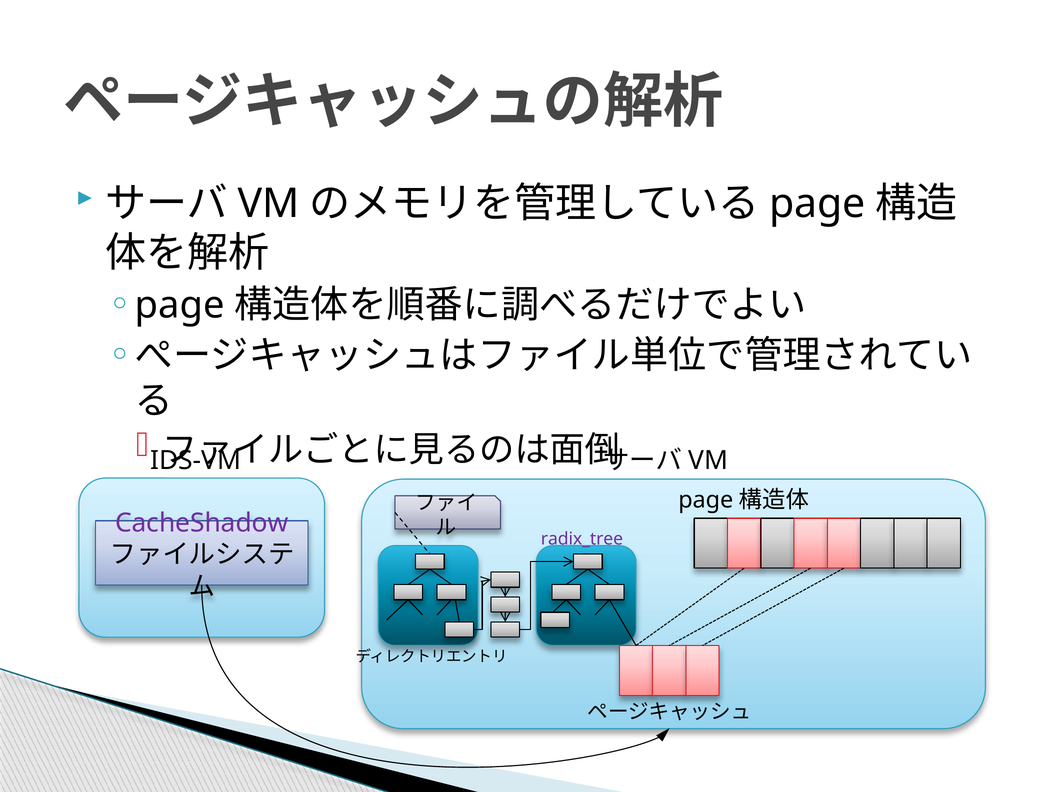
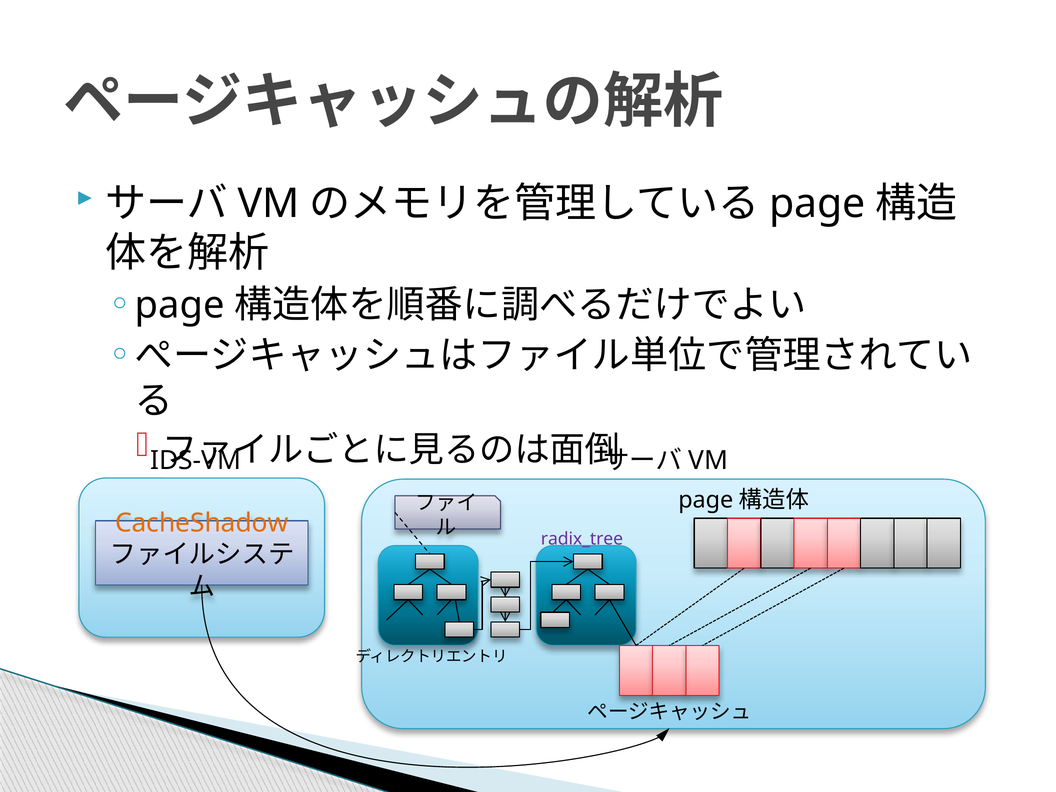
CacheShadow colour: purple -> orange (202, 523)
